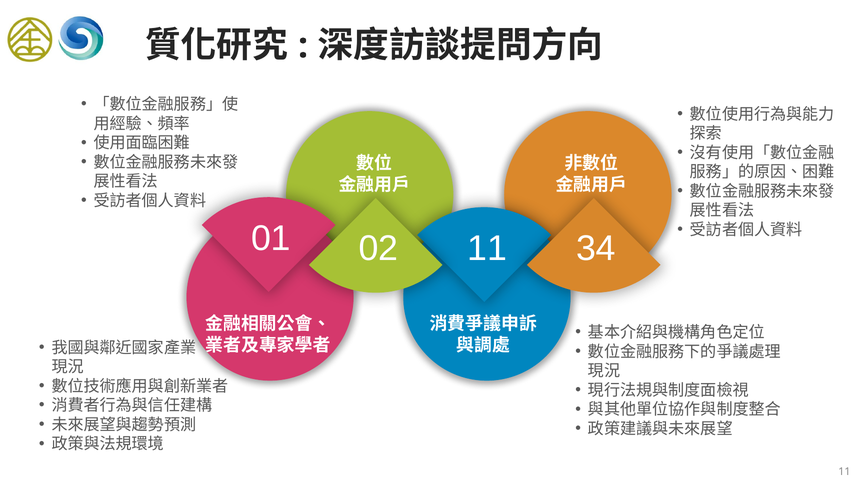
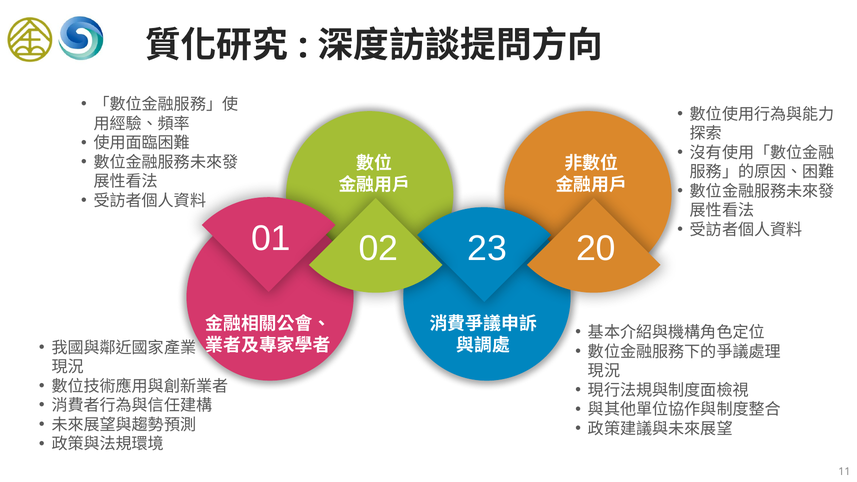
34: 34 -> 20 (596, 248)
02 11: 11 -> 23 (487, 248)
